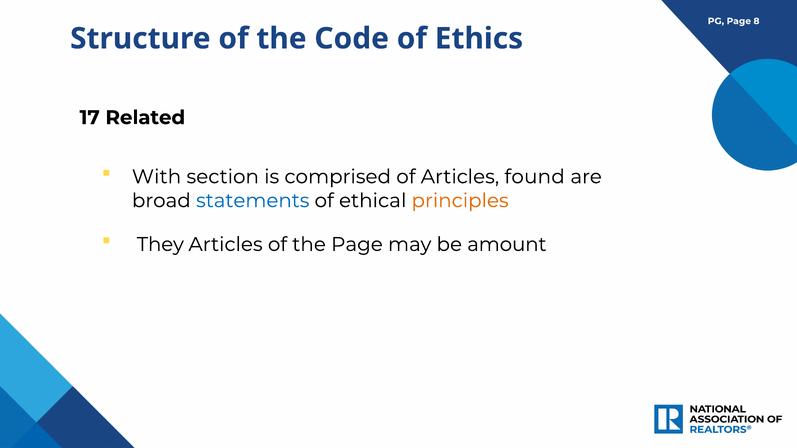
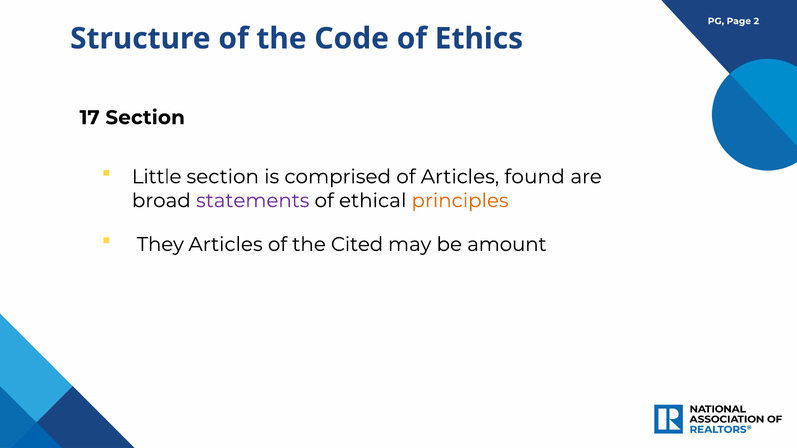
8: 8 -> 2 (756, 21)
17 Related: Related -> Section (145, 118)
With: With -> Little (157, 177)
statements colour: blue -> purple (253, 201)
the Page: Page -> Cited (357, 245)
